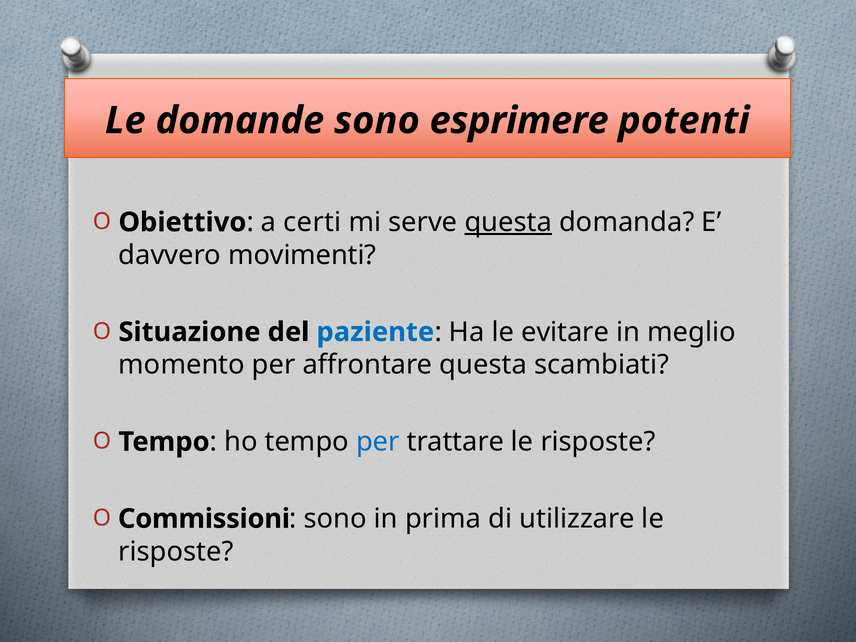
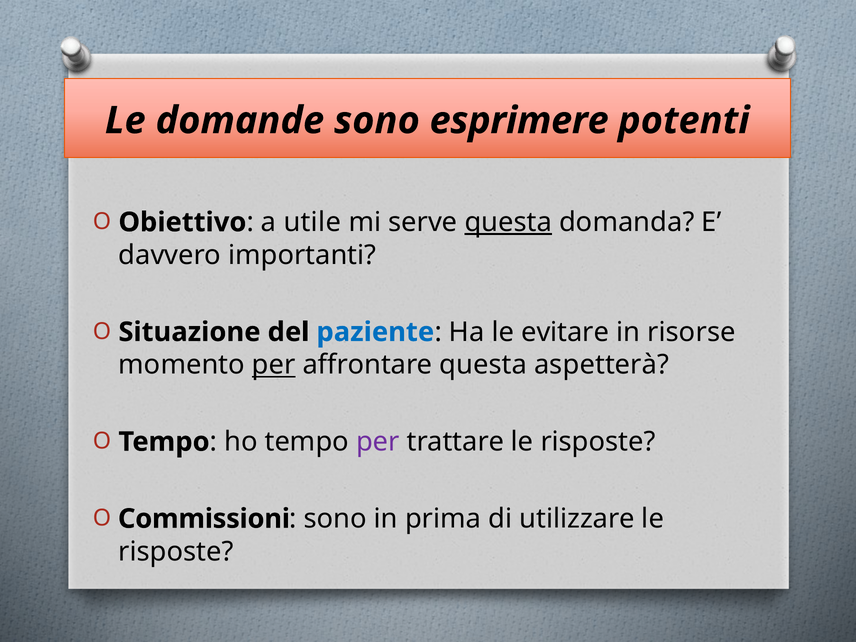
certi: certi -> utile (312, 222)
movimenti: movimenti -> importanti (302, 255)
meglio: meglio -> risorse (691, 332)
per underline: none -> present (274, 365)
scambiati: scambiati -> aspetterà (602, 365)
per colour: blue -> purple (378, 442)
